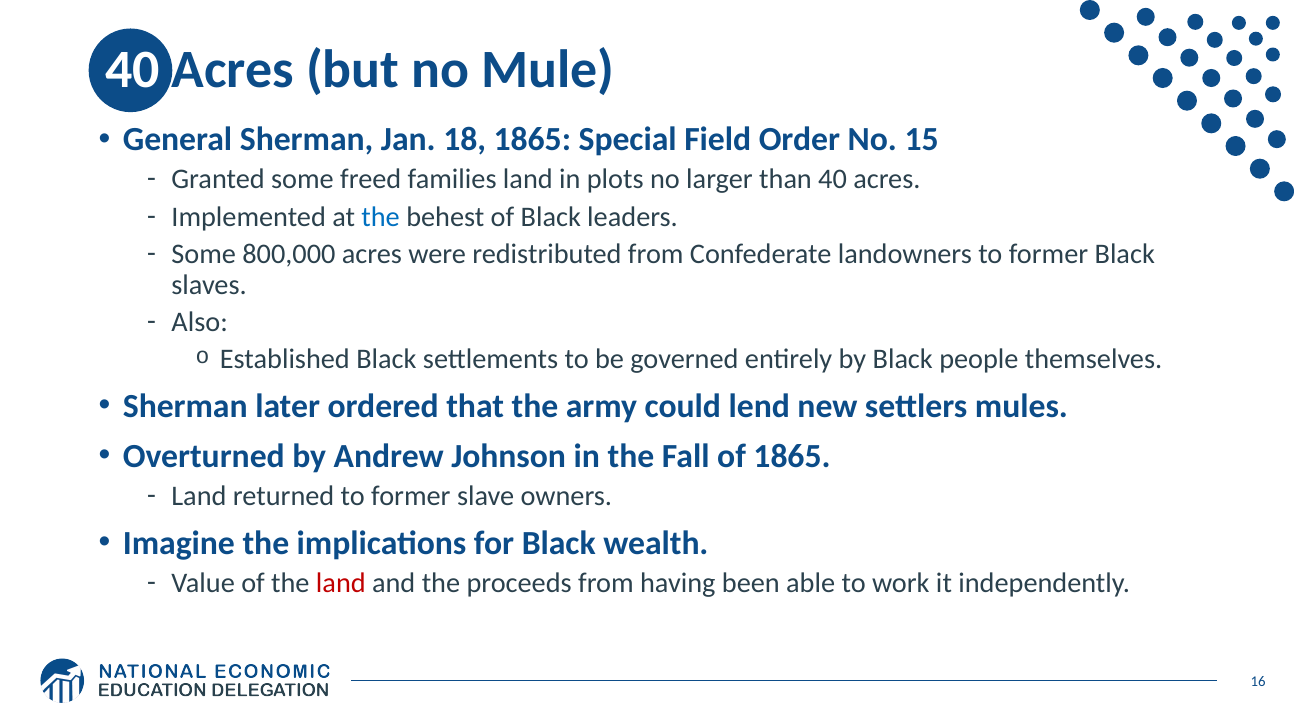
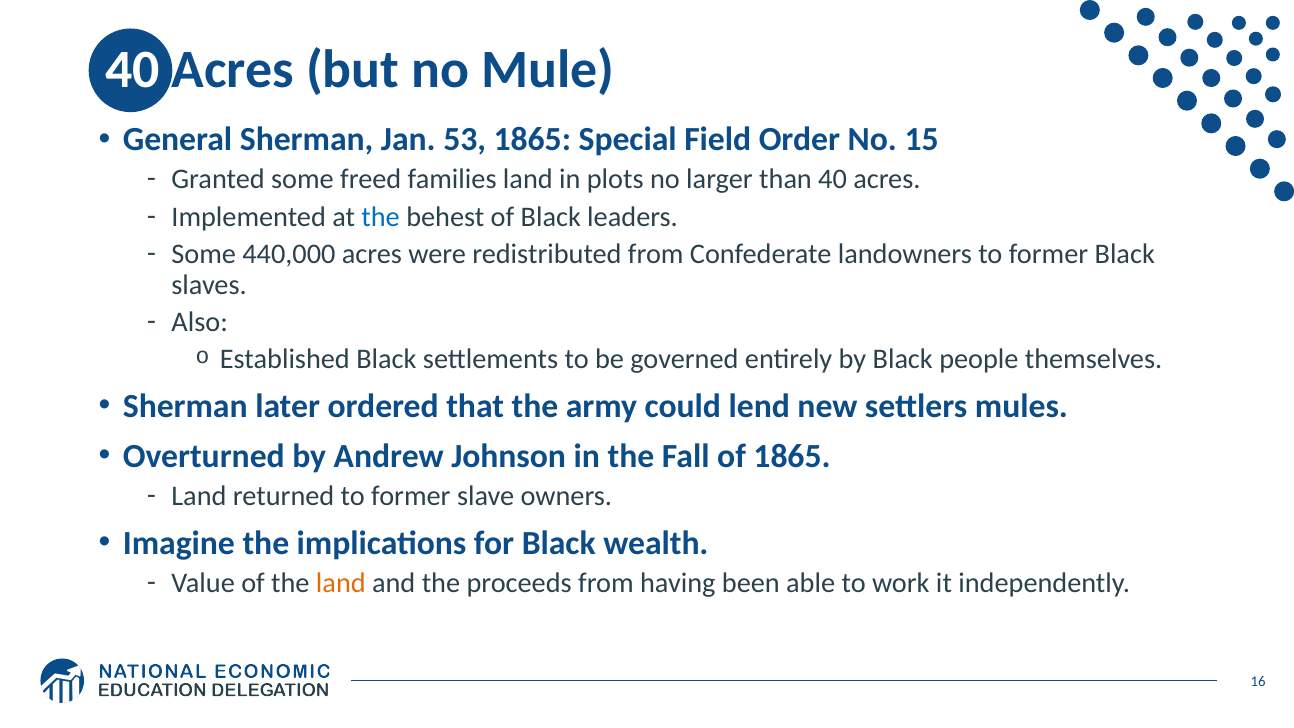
18: 18 -> 53 (465, 139)
800,000: 800,000 -> 440,000 (289, 254)
land colour: red -> orange (341, 583)
